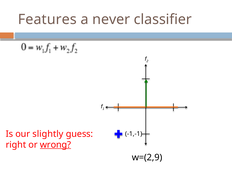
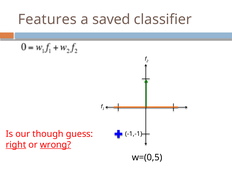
never: never -> saved (111, 19)
slightly: slightly -> though (48, 134)
right underline: none -> present (16, 145)
w=(2,9: w=(2,9 -> w=(0,5 (147, 157)
